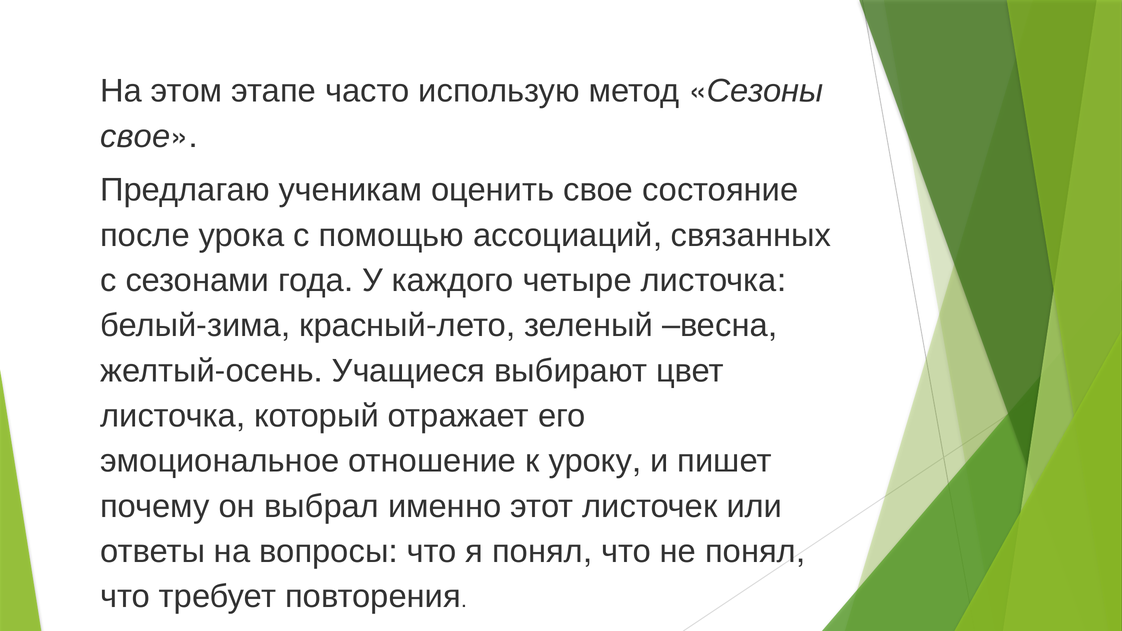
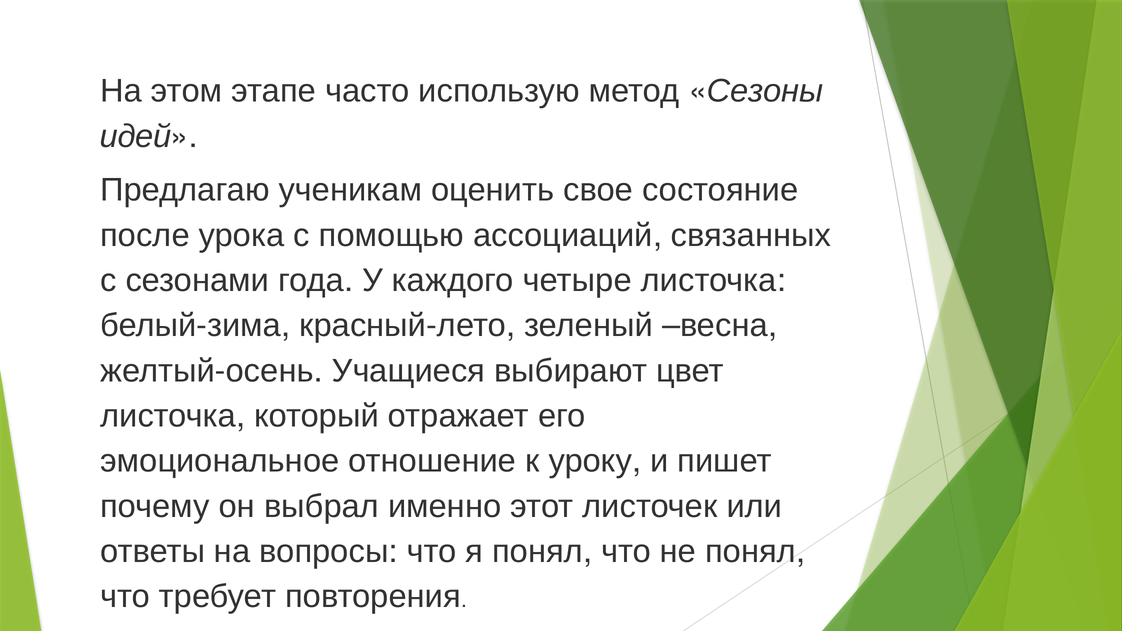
свое: свое -> идей (135, 136)
